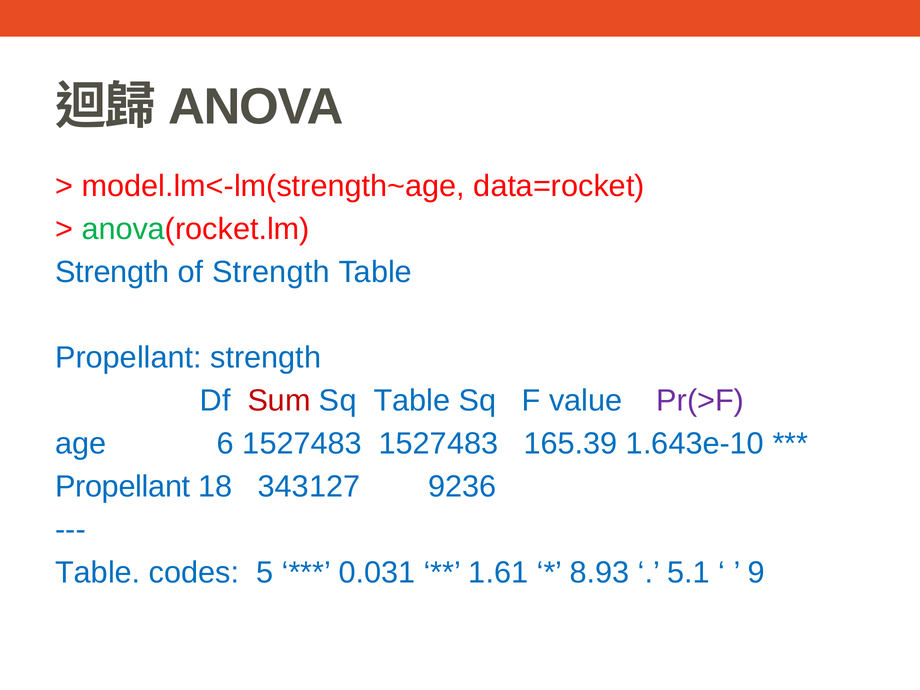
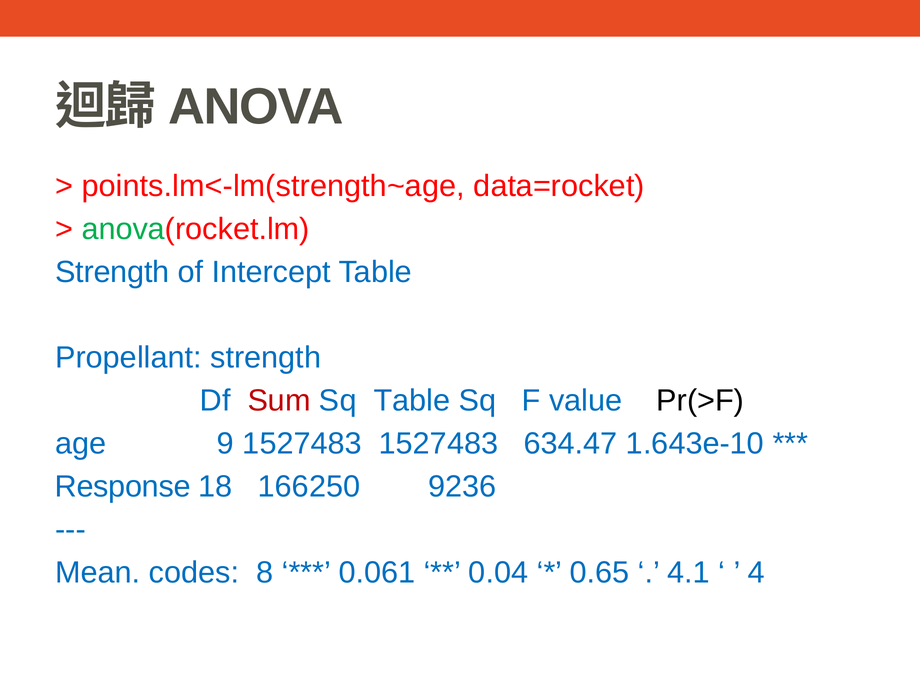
model.lm<-lm(strength~age: model.lm<-lm(strength~age -> points.lm<-lm(strength~age (273, 186)
of Strength: Strength -> Intercept (271, 272)
Pr(>F colour: purple -> black (700, 401)
6: 6 -> 9 (225, 444)
165.39: 165.39 -> 634.47 (571, 444)
Propellant: Propellant -> Response (123, 487)
343127: 343127 -> 166250 (309, 487)
Table: Table -> Mean (98, 572)
5: 5 -> 8 (265, 572)
0.031: 0.031 -> 0.061 (377, 572)
1.61: 1.61 -> 0.04 (498, 572)
8.93: 8.93 -> 0.65 (599, 572)
5.1: 5.1 -> 4.1 (689, 572)
9: 9 -> 4 (756, 572)
